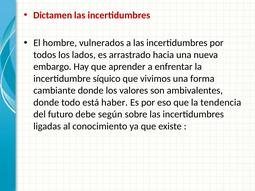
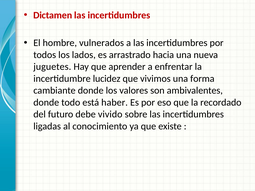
embargo: embargo -> juguetes (52, 67)
síquico: síquico -> lucidez (107, 79)
tendencia: tendencia -> recordado (221, 103)
según: según -> vivido (110, 114)
